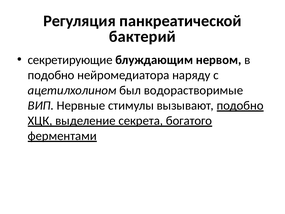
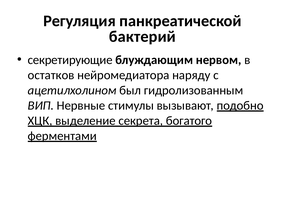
подобно: подобно -> остатков (51, 75)
водорастворимые: водорастворимые -> гидролизованным (194, 90)
